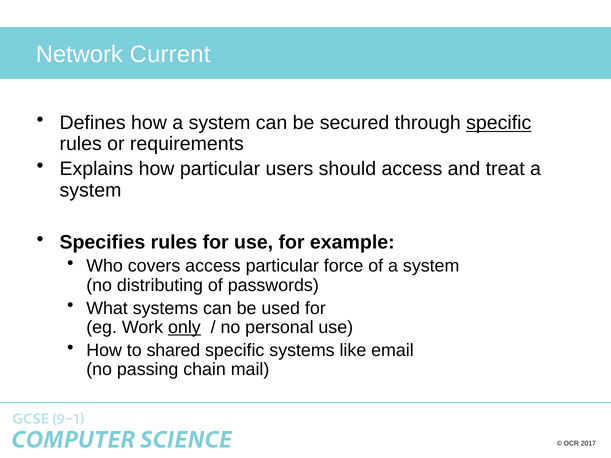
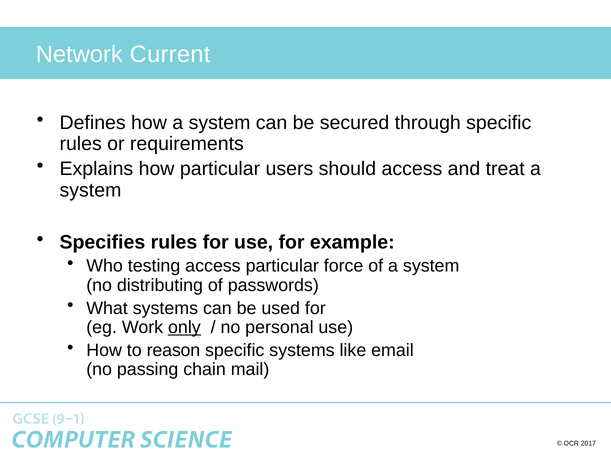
specific underline: present -> none (499, 123)
covers: covers -> testing (154, 266)
shared: shared -> reason (173, 350)
